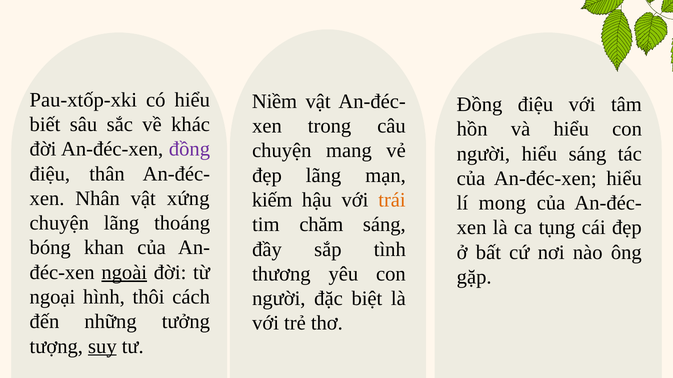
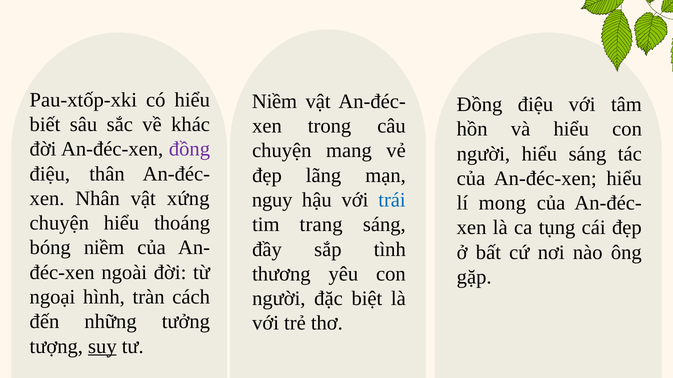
kiếm: kiếm -> nguy (272, 200)
trái colour: orange -> blue (392, 200)
chuyện lãng: lãng -> hiểu (122, 223)
chăm: chăm -> trang (321, 225)
bóng khan: khan -> niềm (104, 248)
ngoài underline: present -> none (124, 273)
thôi: thôi -> tràn (149, 297)
